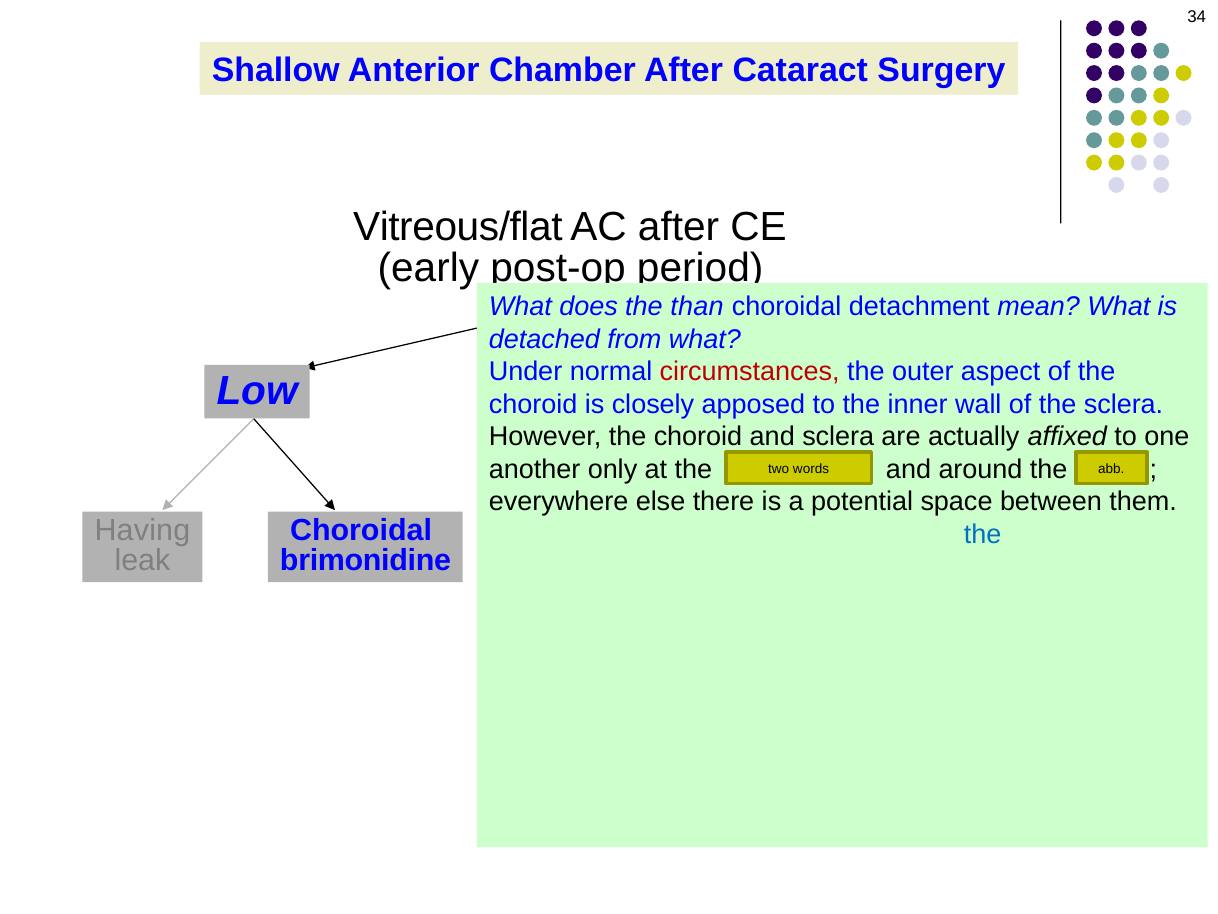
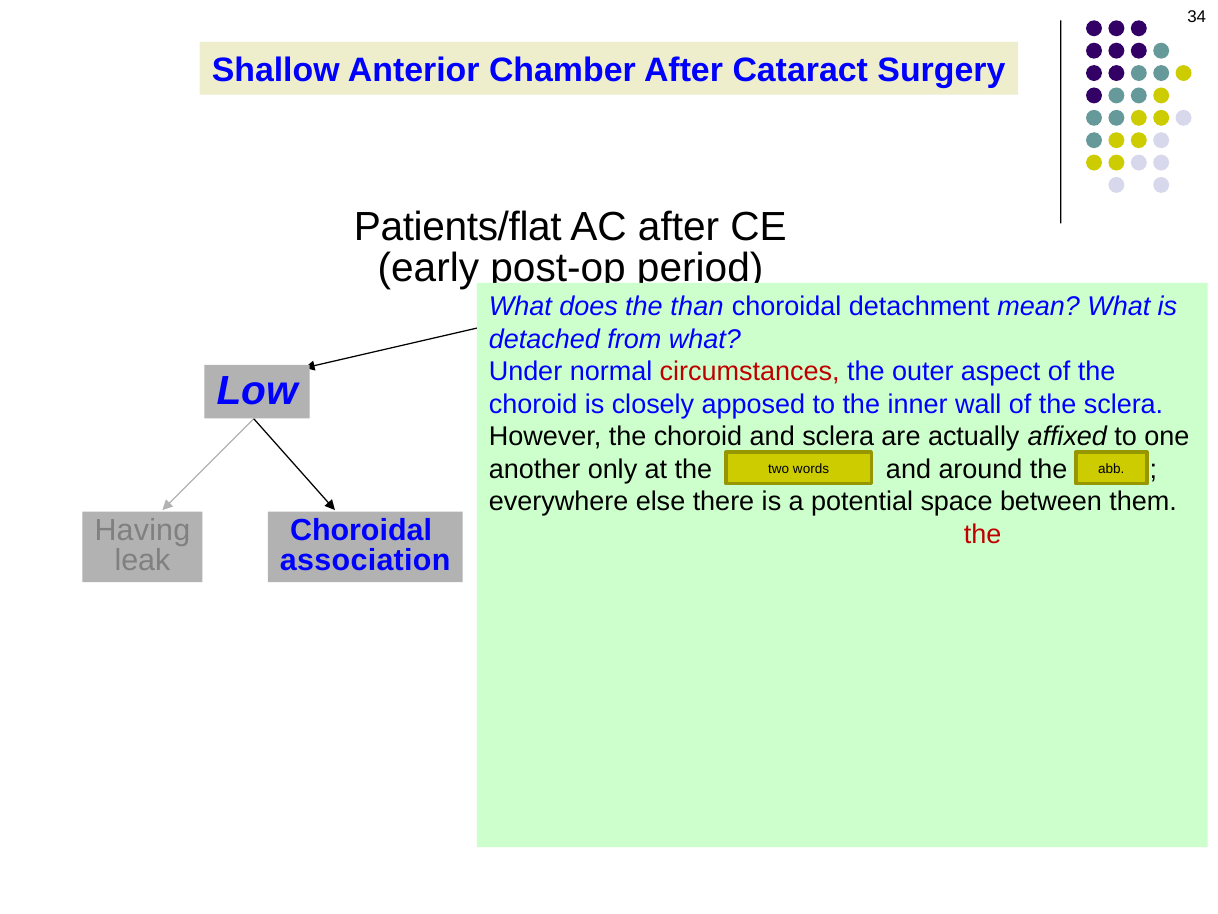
Vitreous/flat: Vitreous/flat -> Patients/flat (458, 227)
the colour: blue -> red (983, 534)
brimonidine: brimonidine -> association (365, 560)
